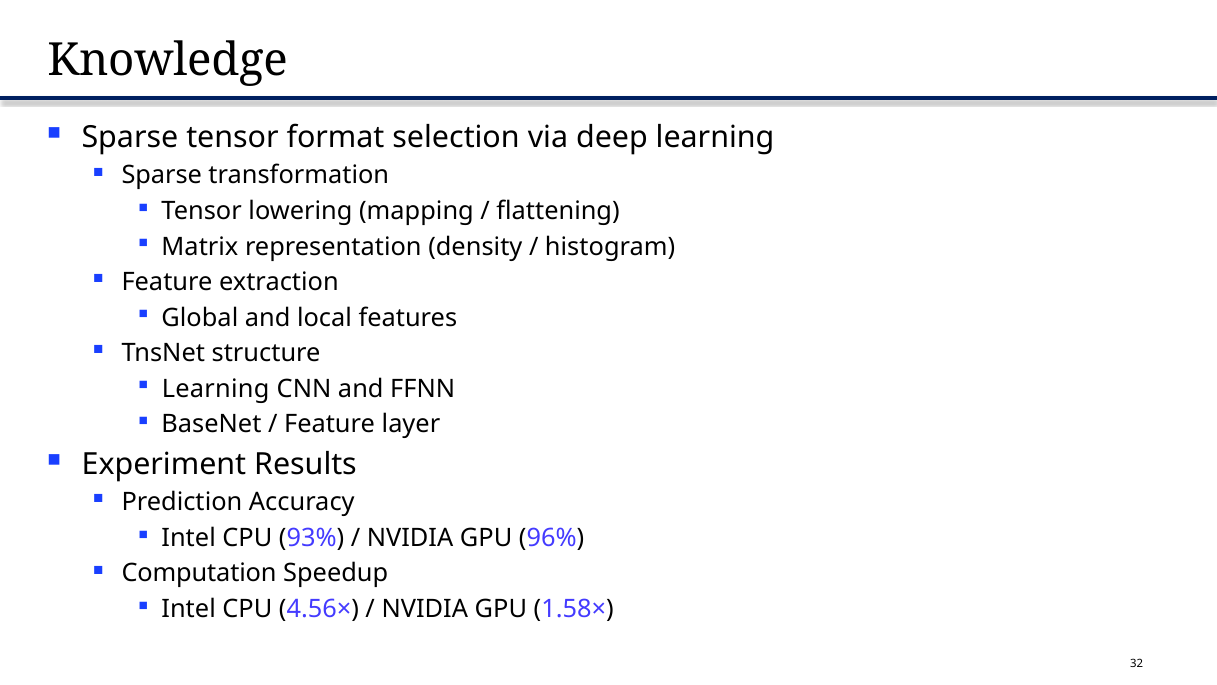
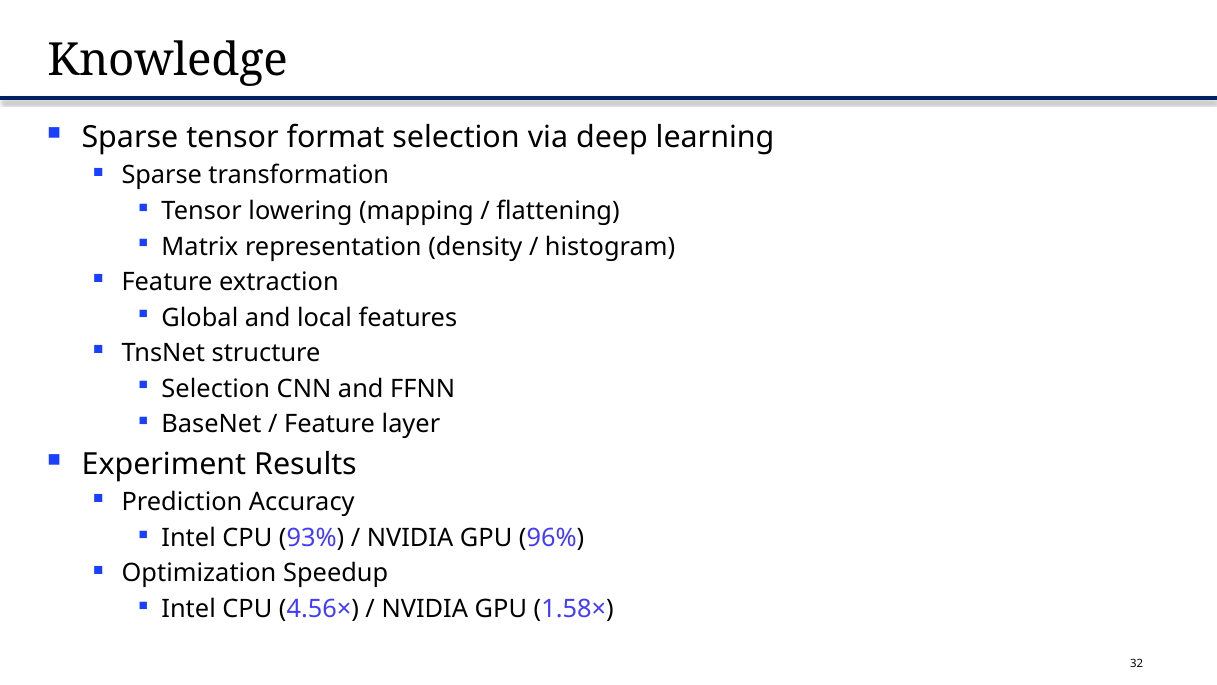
Learning: Learning -> Selection (216, 388)
Computation: Computation -> Optimization (199, 573)
